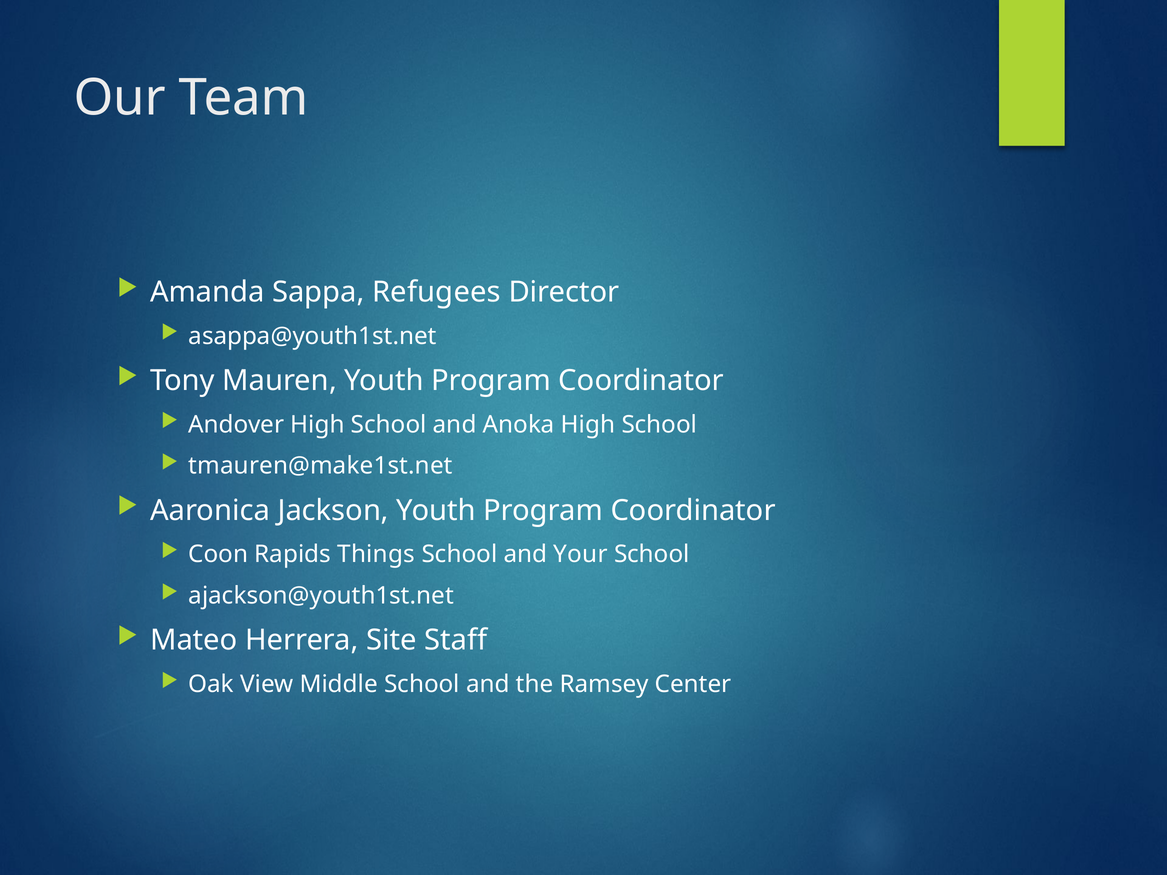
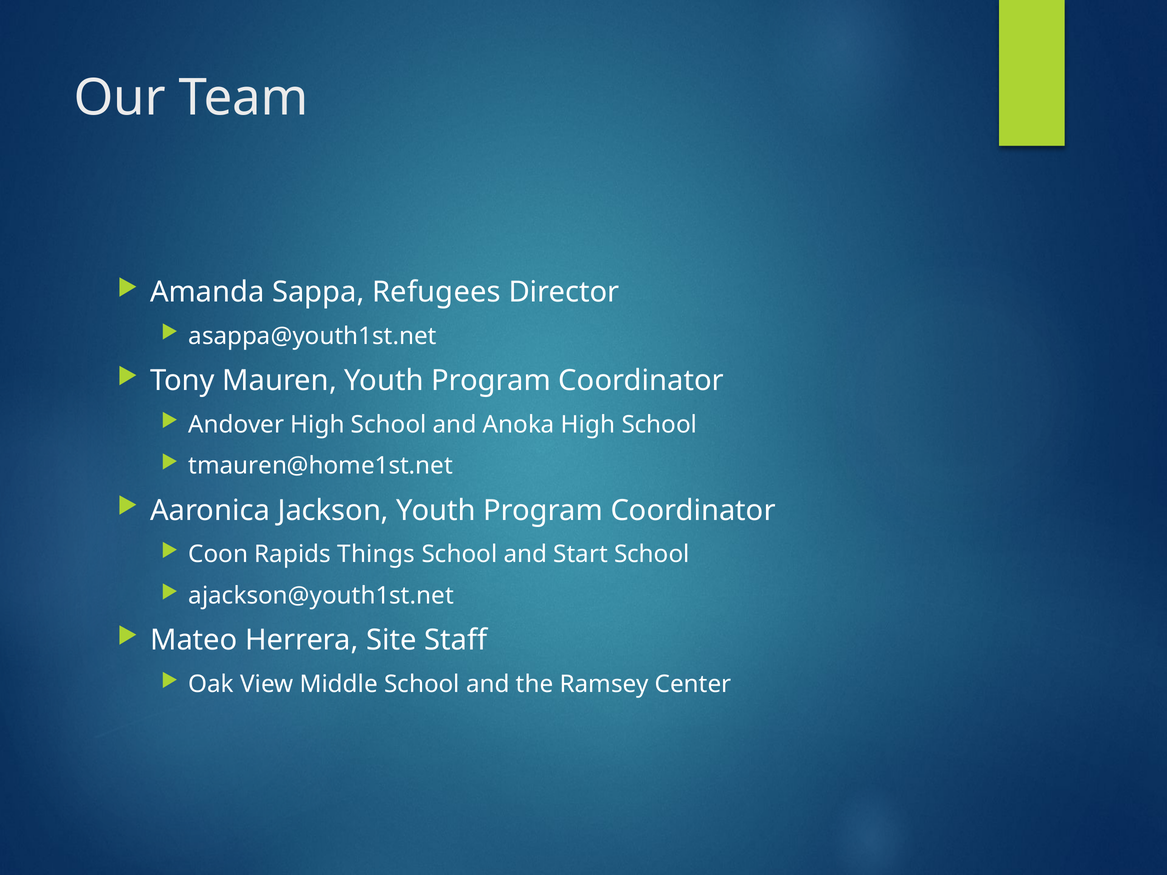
tmauren@make1st.net: tmauren@make1st.net -> tmauren@home1st.net (321, 466)
Your: Your -> Start (581, 555)
